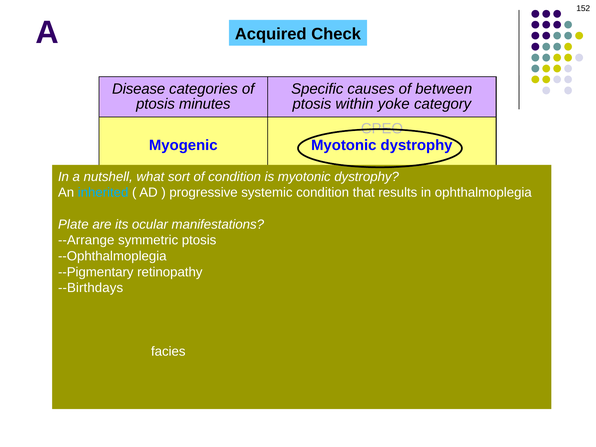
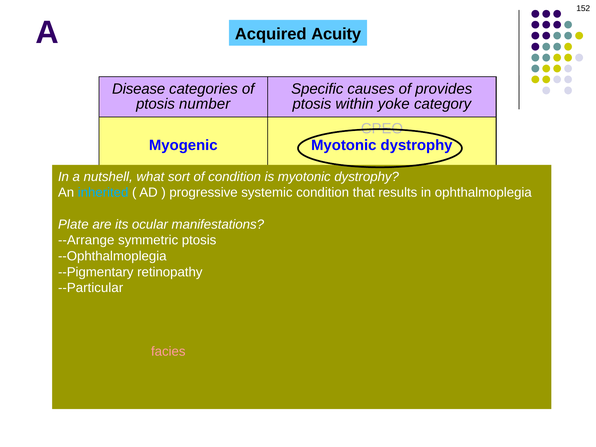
Check: Check -> Acuity (336, 34)
between: between -> provides (444, 89)
minutes: minutes -> number (205, 104)
--Birthdays: --Birthdays -> --Particular (91, 288)
facies colour: white -> pink (168, 351)
